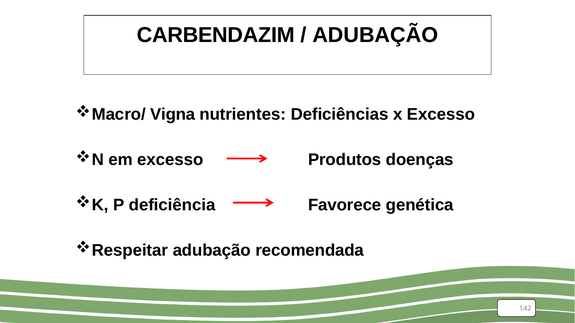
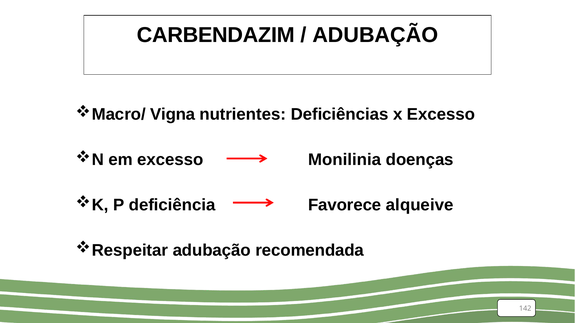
Produtos: Produtos -> Monilinia (345, 160)
genética: genética -> alqueive (420, 205)
